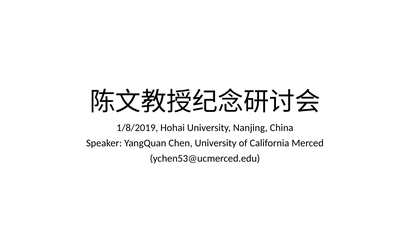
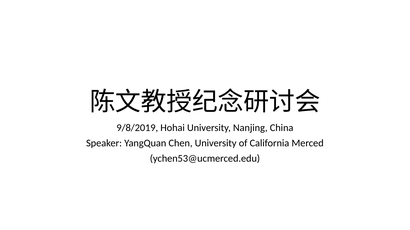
1/8/2019: 1/8/2019 -> 9/8/2019 (137, 128)
